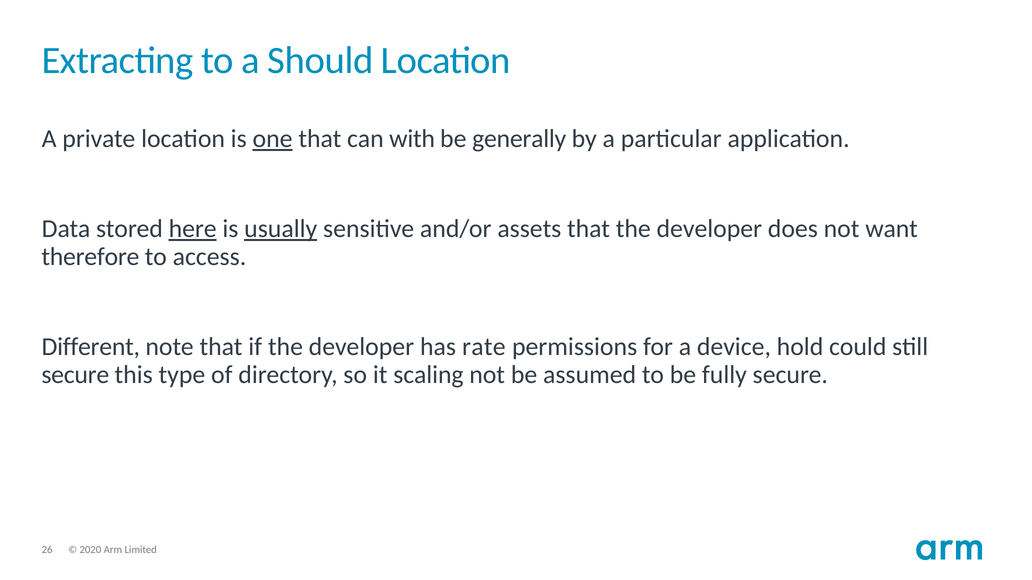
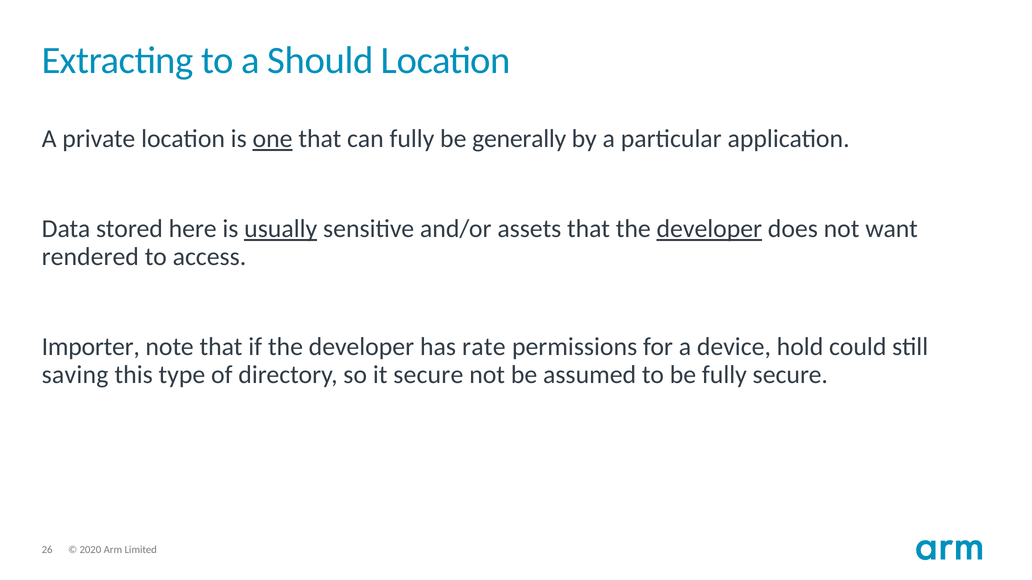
can with: with -> fully (412, 139)
here underline: present -> none (193, 229)
developer underline: none -> present (709, 229)
therefore: therefore -> rendered (90, 257)
Different: Different -> Importer (91, 347)
secure: secure -> saving (75, 375)
it scaling: scaling -> secure (428, 375)
